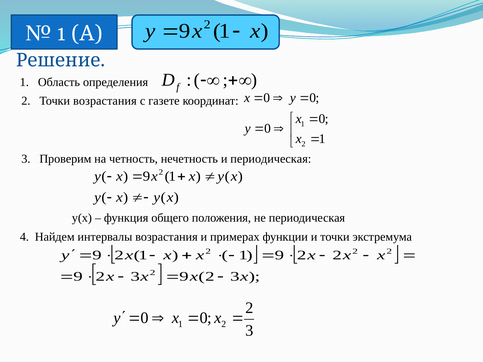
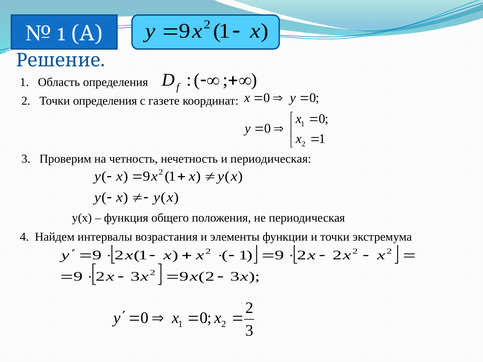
Точки возрастания: возрастания -> определения (105, 101)
примерах: примерах -> элементы (235, 237)
